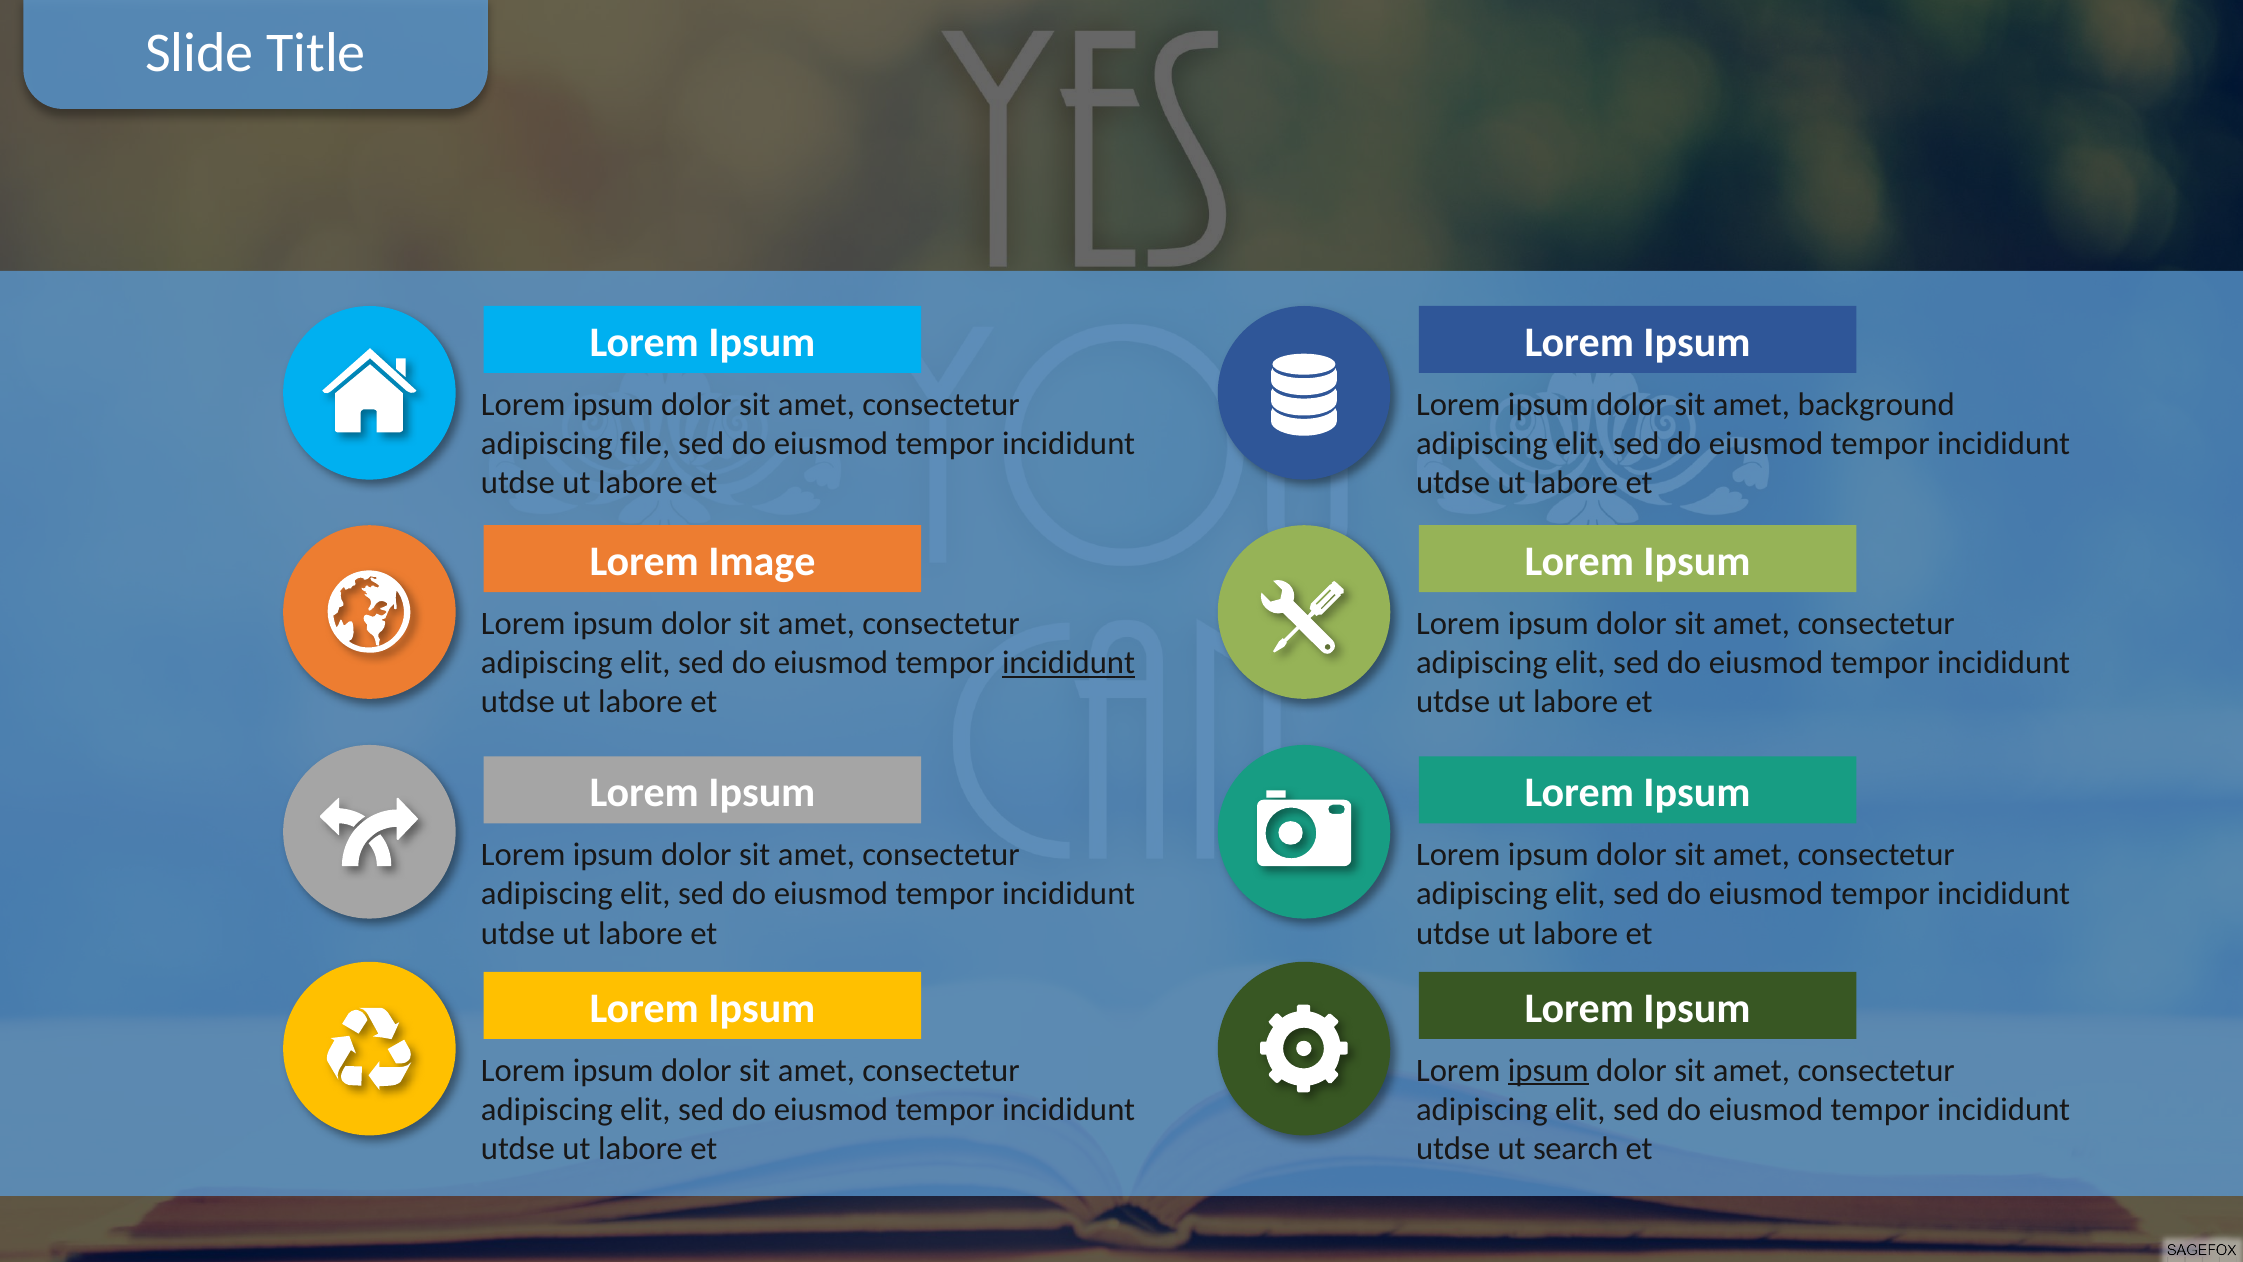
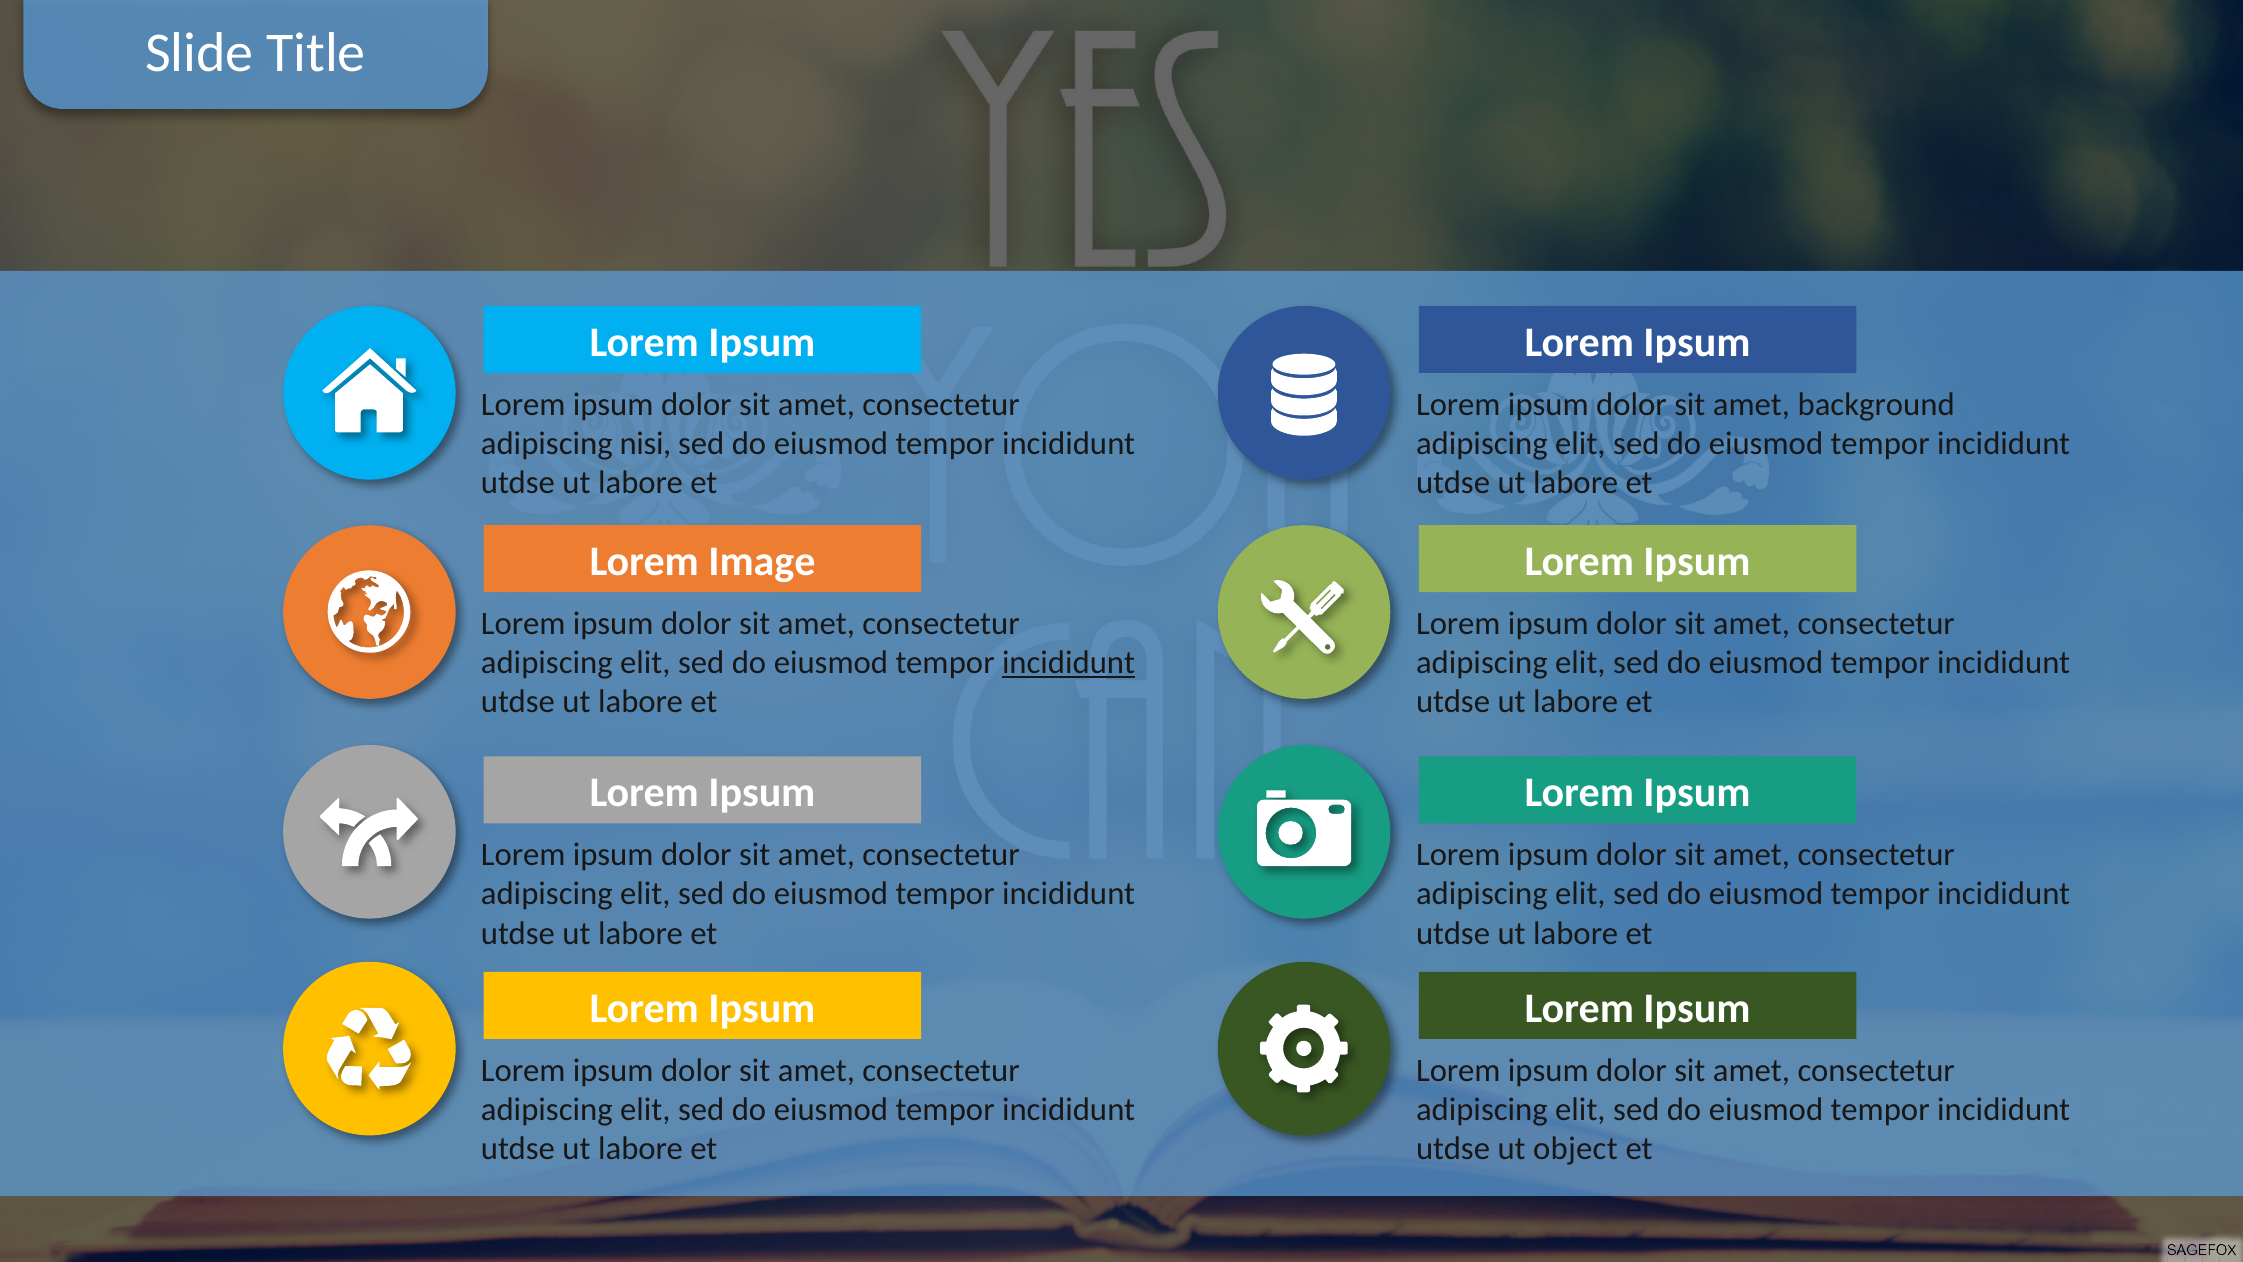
file: file -> nisi (645, 443)
ipsum underline: present -> none (1548, 1070)
search: search -> object (1575, 1149)
